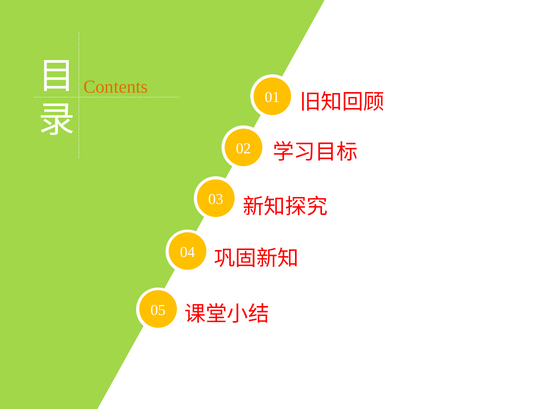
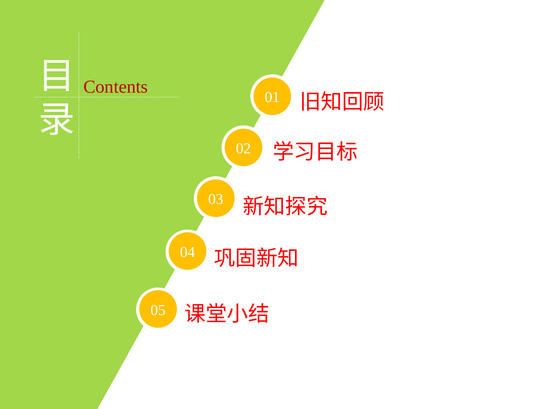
Contents colour: orange -> red (116, 87)
